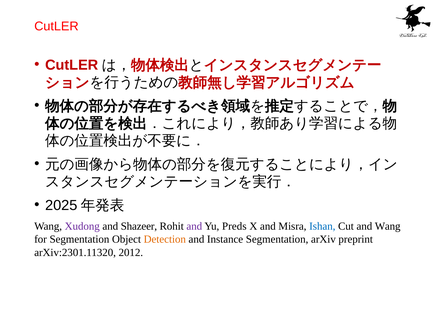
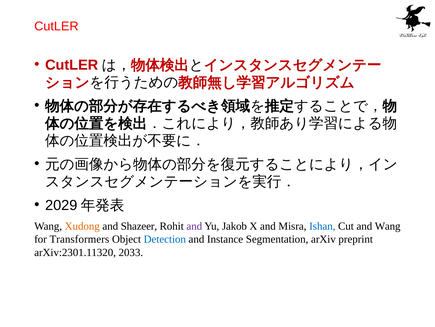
2025: 2025 -> 2029 (61, 205)
Xudong colour: purple -> orange (82, 226)
Preds: Preds -> Jakob (234, 226)
for Segmentation: Segmentation -> Transformers (79, 239)
Detection colour: orange -> blue (165, 239)
2012: 2012 -> 2033 (131, 252)
